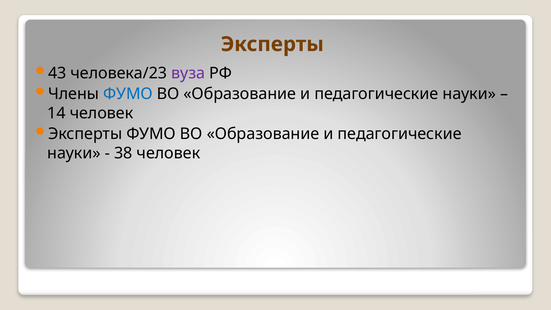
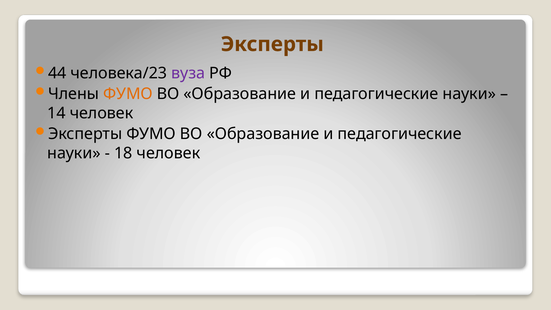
43: 43 -> 44 (57, 73)
ФУМО colour: blue -> orange (128, 94)
38: 38 -> 18 (123, 153)
